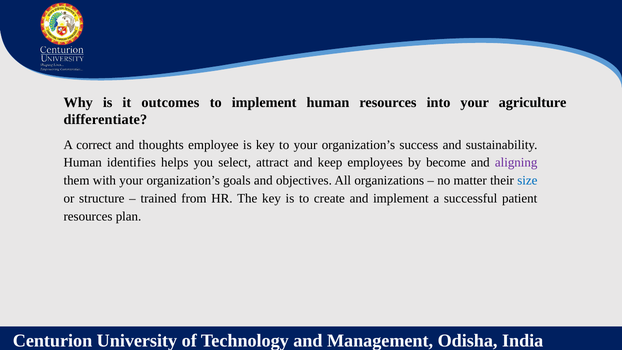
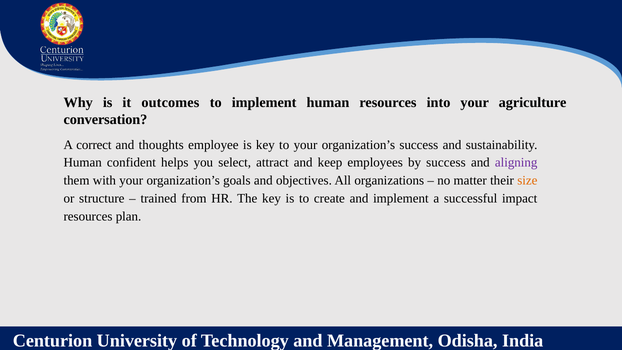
differentiate: differentiate -> conversation (105, 120)
identifies: identifies -> confident (131, 163)
by become: become -> success (446, 163)
size colour: blue -> orange (527, 180)
patient: patient -> impact (520, 198)
